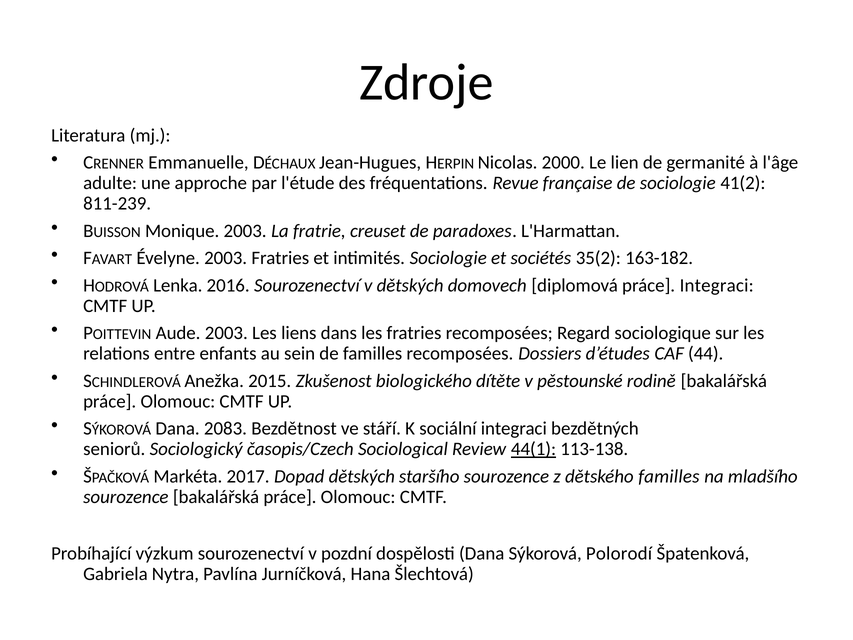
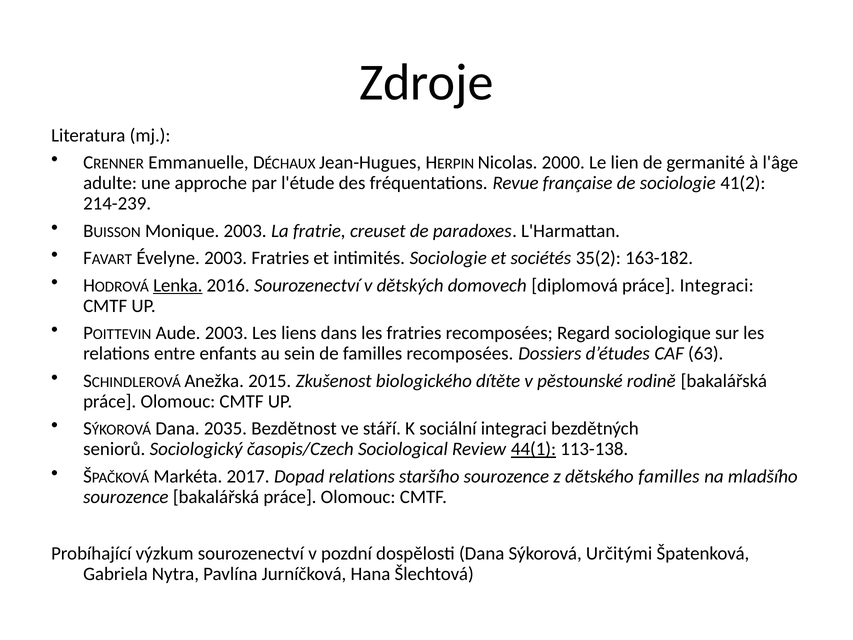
811-239: 811-239 -> 214-239 (117, 203)
Lenka underline: none -> present (178, 285)
44: 44 -> 63 (706, 353)
2083: 2083 -> 2035 (225, 428)
Dopad dětských: dětských -> relations (362, 476)
Polorodí: Polorodí -> Určitými (619, 553)
